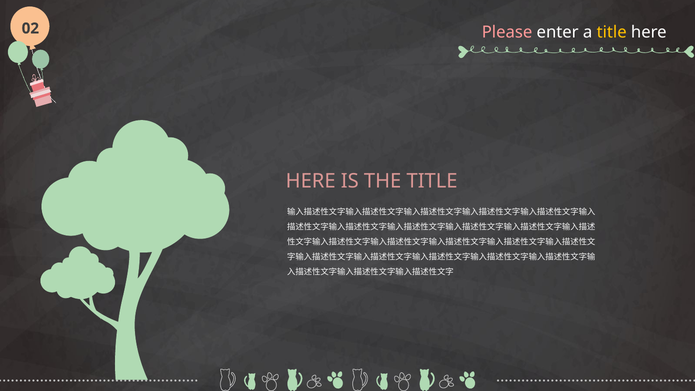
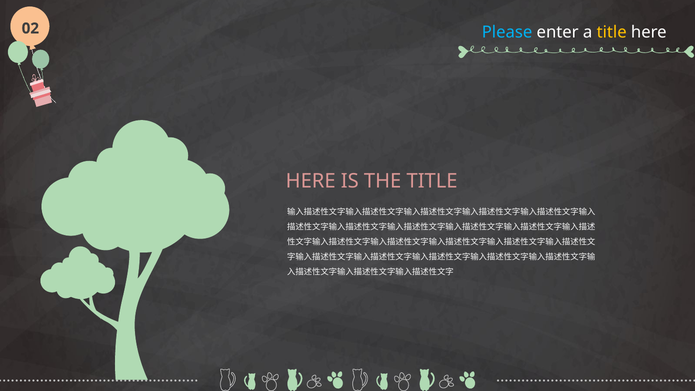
Please colour: pink -> light blue (507, 32)
